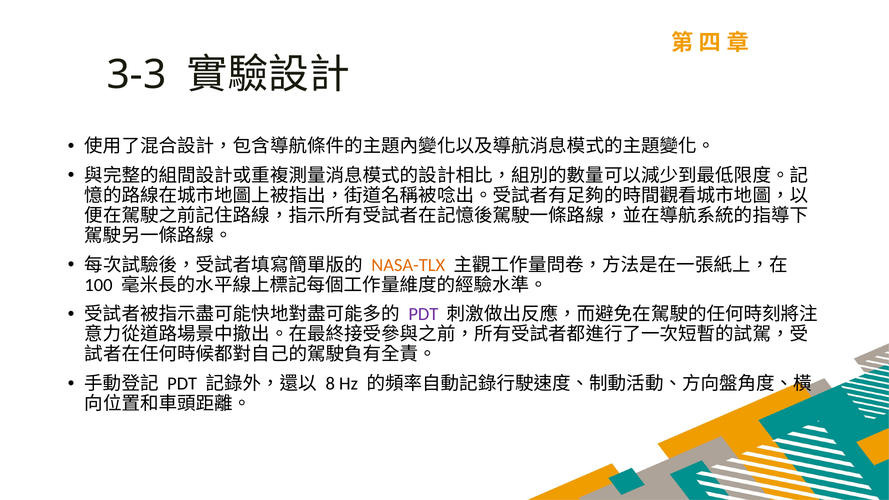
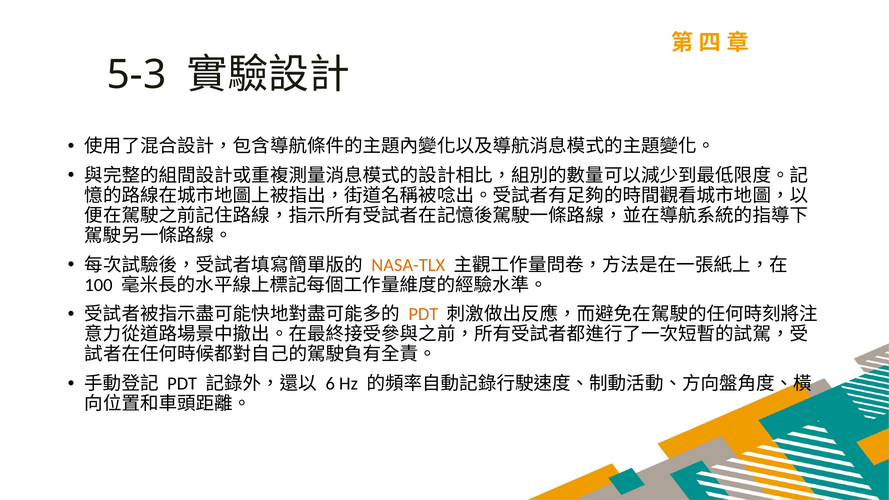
3-3: 3-3 -> 5-3 (137, 75)
PDT colour: purple -> orange (423, 314)
8: 8 -> 6 (330, 384)
